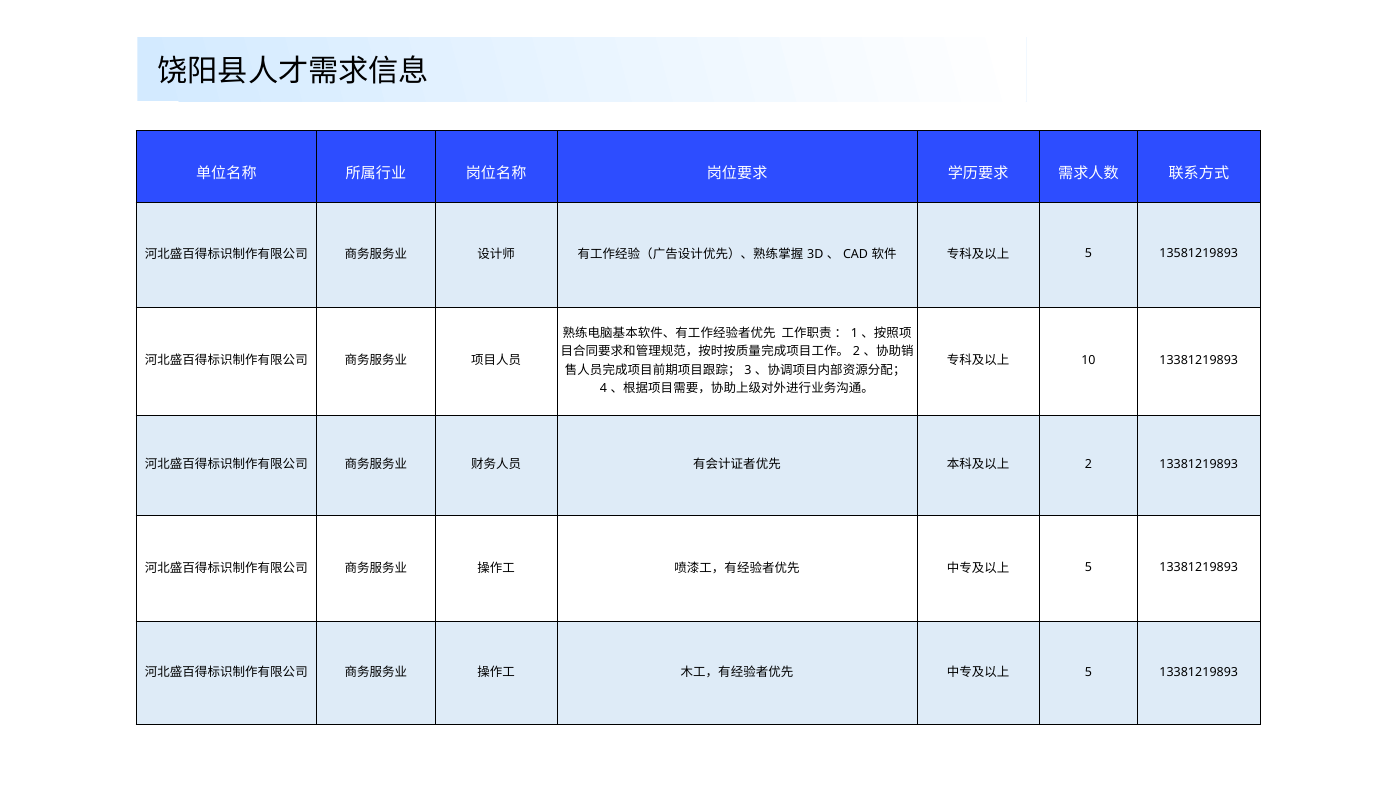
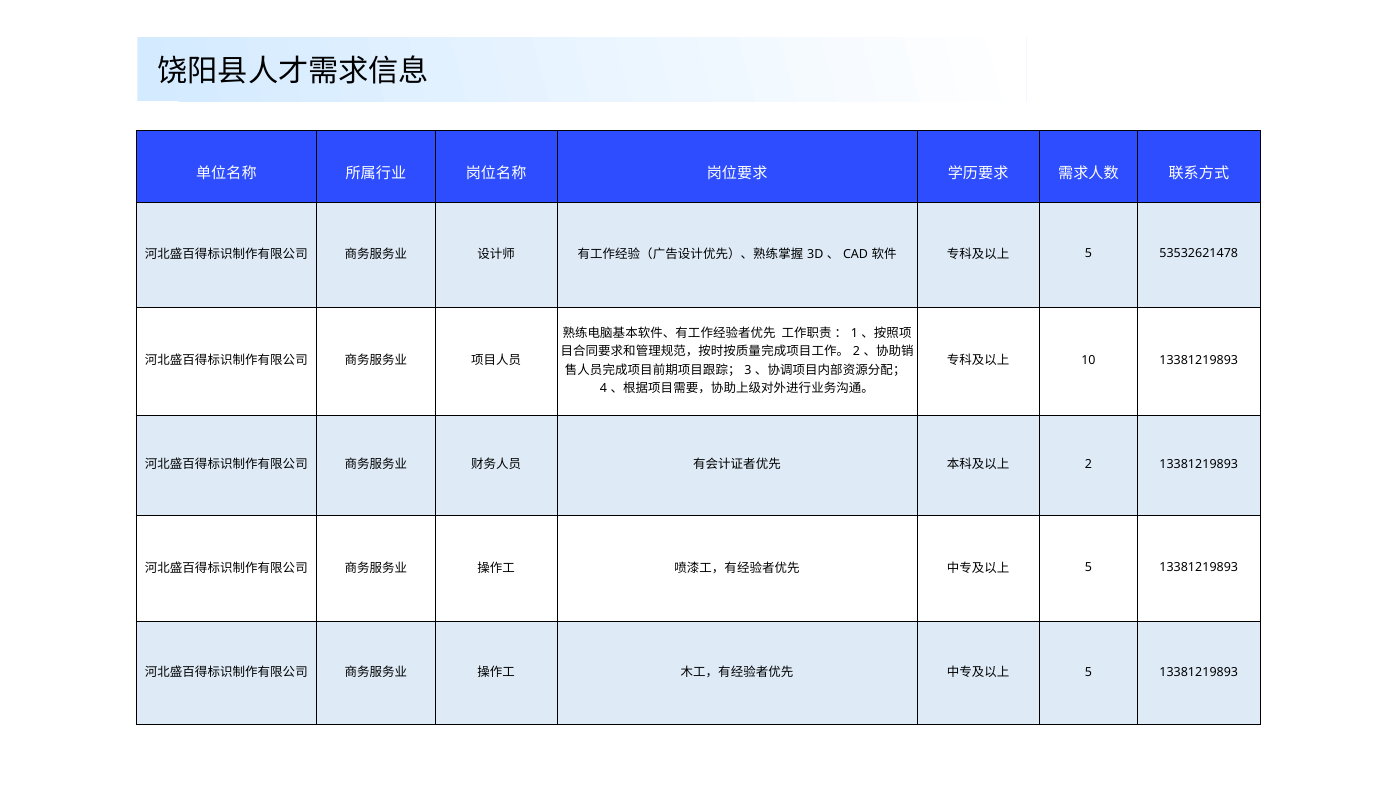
13581219893: 13581219893 -> 53532621478 (1199, 254)
